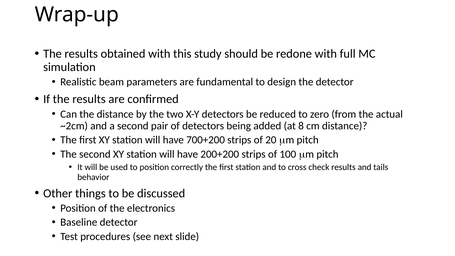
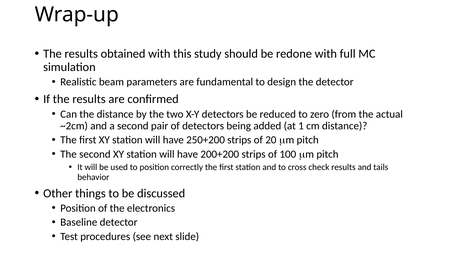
8: 8 -> 1 (301, 126)
700+200: 700+200 -> 250+200 (206, 140)
